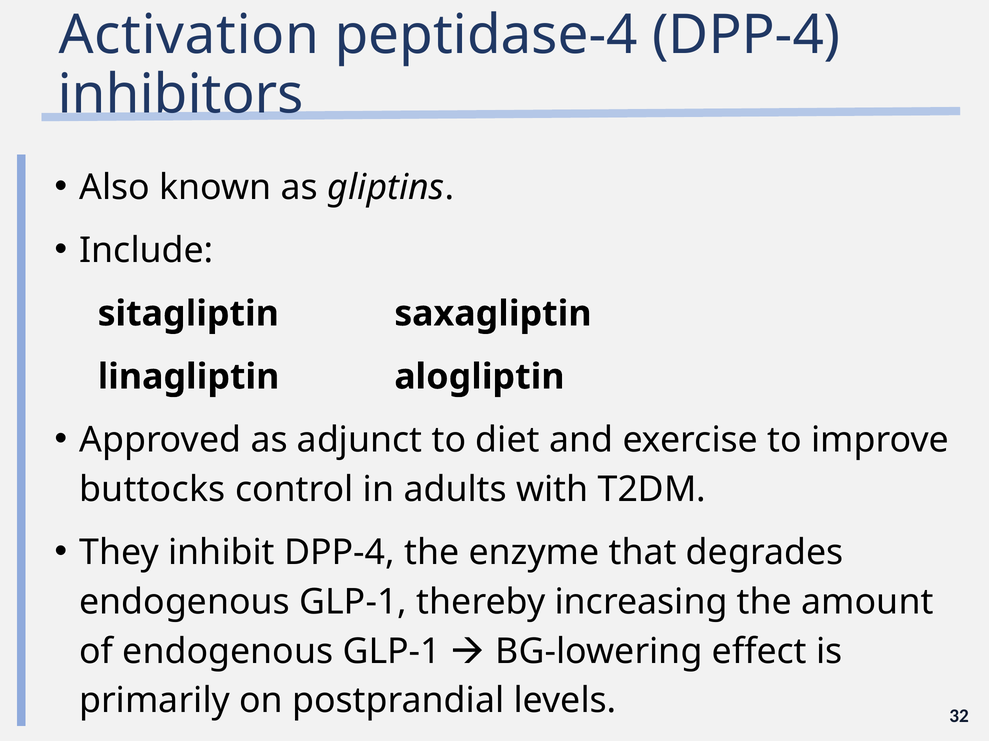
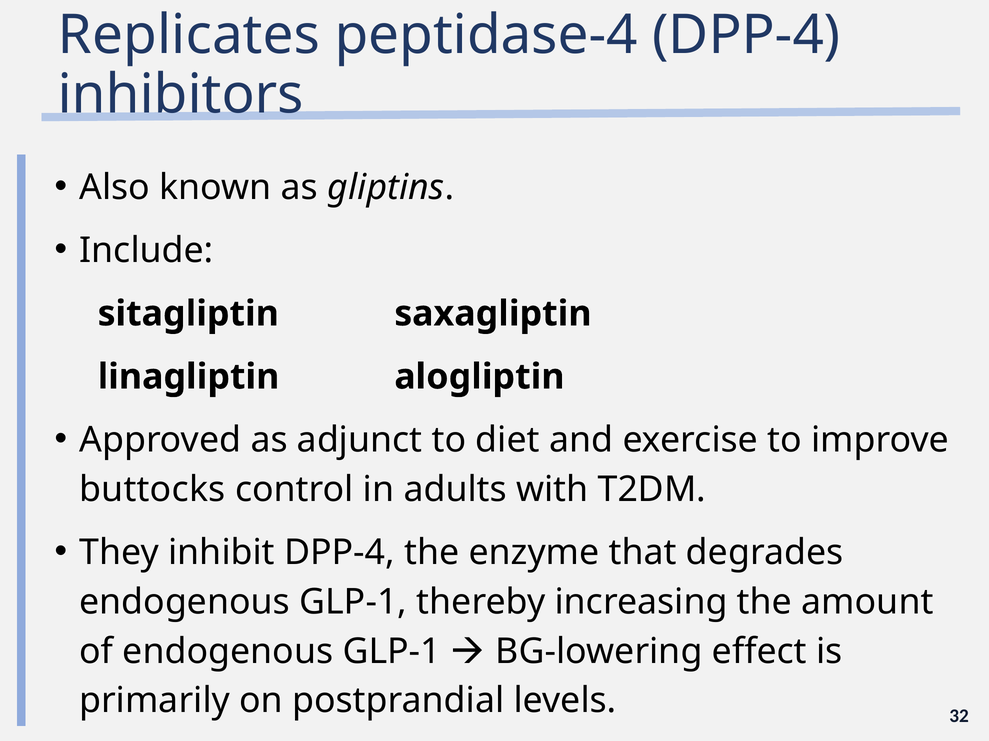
Activation: Activation -> Replicates (189, 35)
